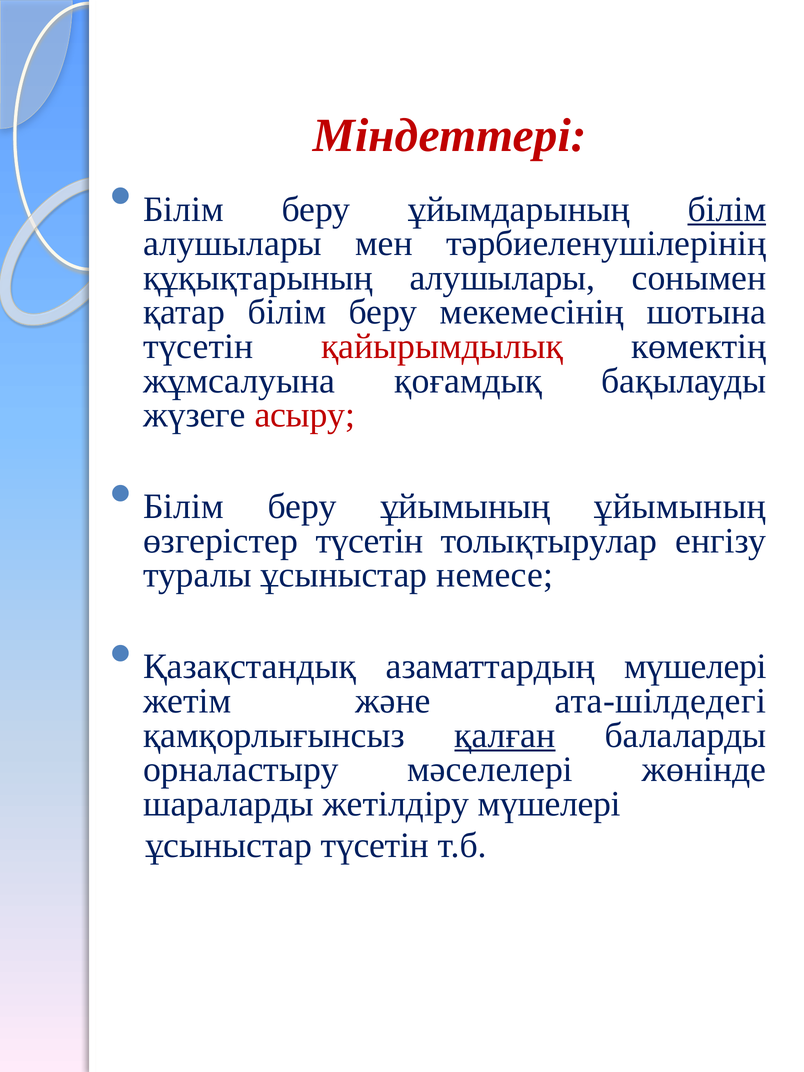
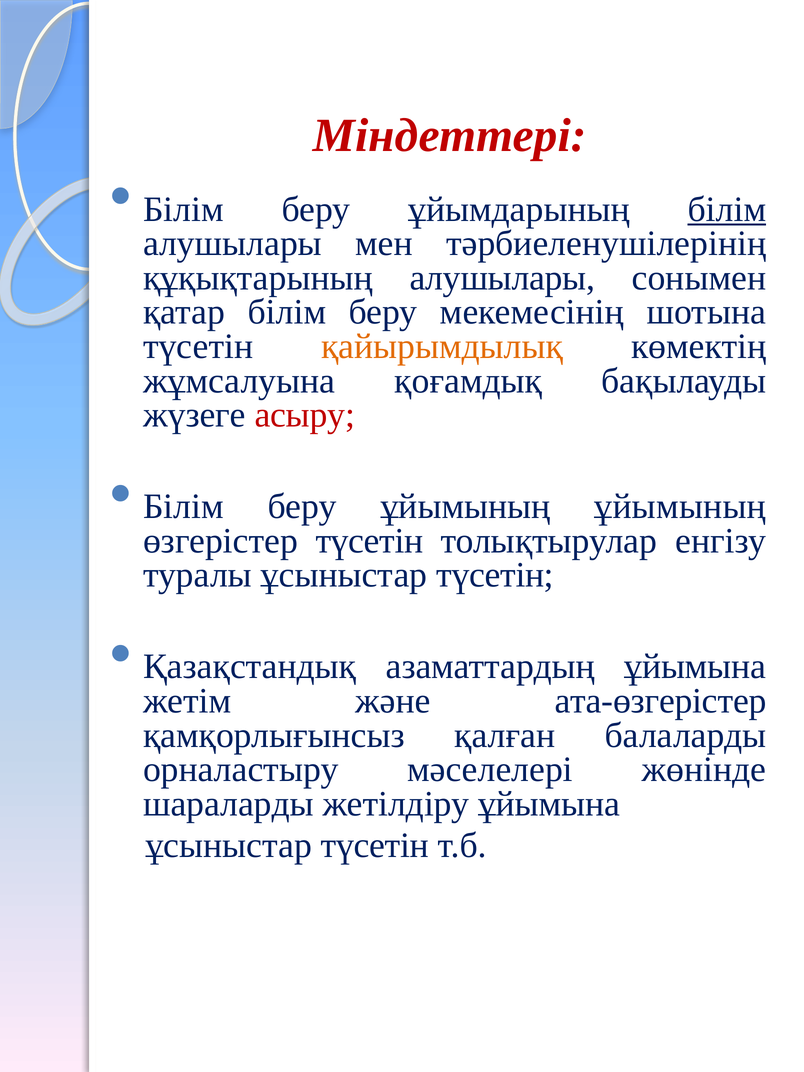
қайырымдылық colour: red -> orange (442, 346)
туралы ұсыныстар немесе: немесе -> түсетін (495, 575)
азаматтардың мүшелері: мүшелері -> ұйымына (695, 667)
ата-шілдедегі: ата-шілдедегі -> ата-өзгерістер (661, 701)
қалған underline: present -> none (505, 735)
жетілдіру мүшелері: мүшелері -> ұйымына (549, 804)
